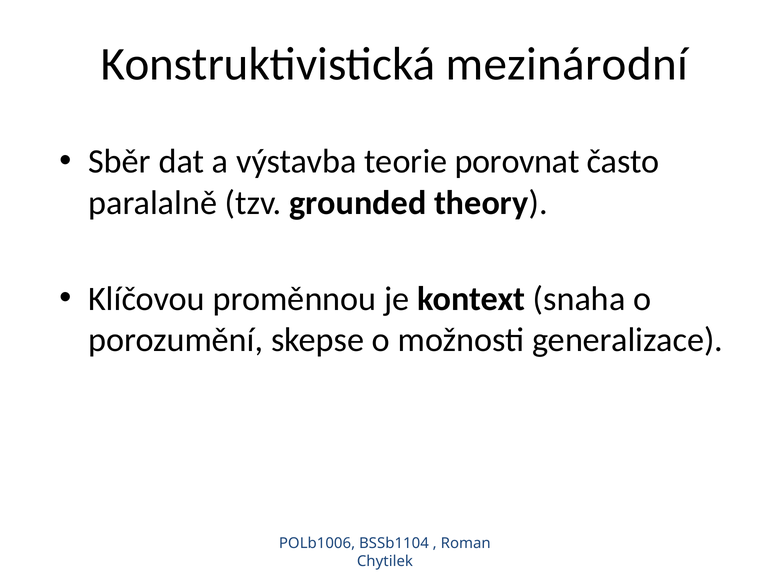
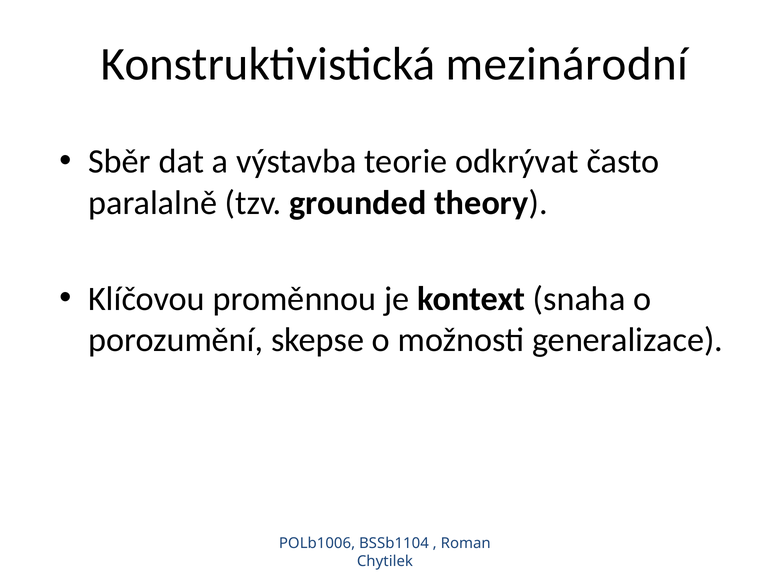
porovnat: porovnat -> odkrývat (517, 162)
